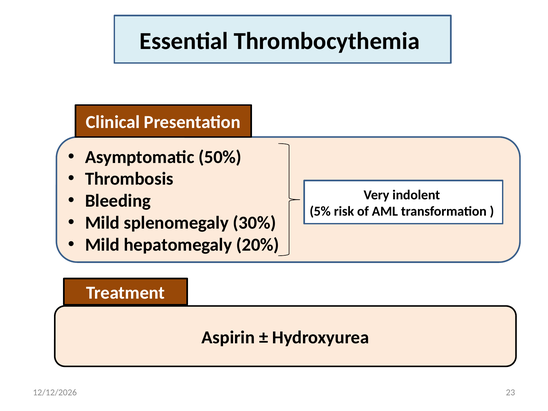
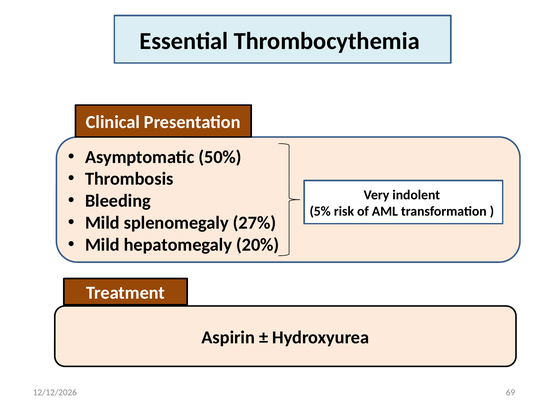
30%: 30% -> 27% (254, 223)
23: 23 -> 69 (510, 392)
